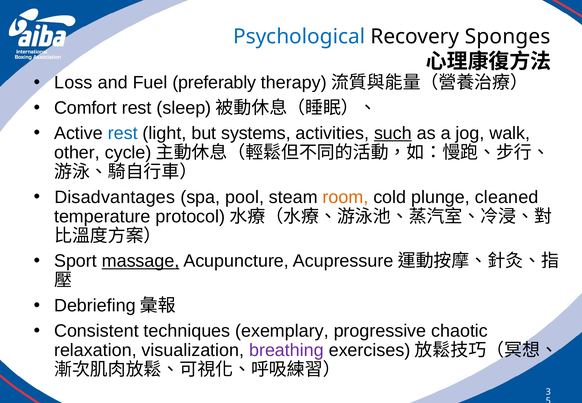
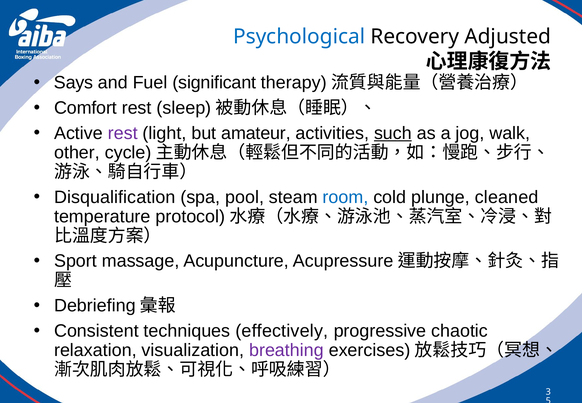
Sponges: Sponges -> Adjusted (508, 37)
Loss: Loss -> Says (74, 83)
preferably: preferably -> significant (214, 83)
rest colour: blue -> purple (123, 133)
systems: systems -> amateur (256, 133)
Disadvantages: Disadvantages -> Disqualification (115, 197)
room colour: orange -> blue (346, 197)
massage underline: present -> none (141, 261)
exemplary: exemplary -> effectively (282, 331)
